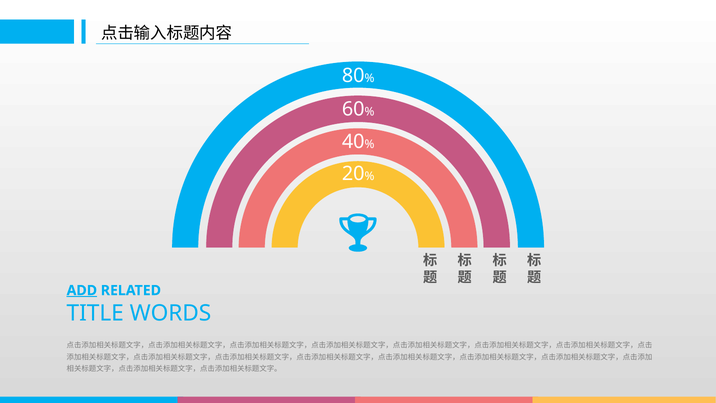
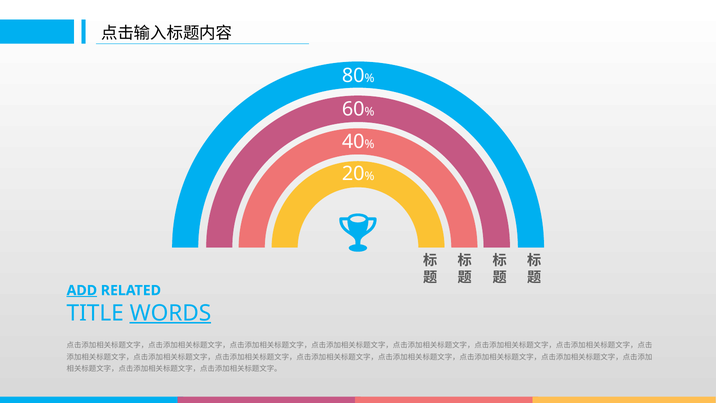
WORDS underline: none -> present (170, 313)
